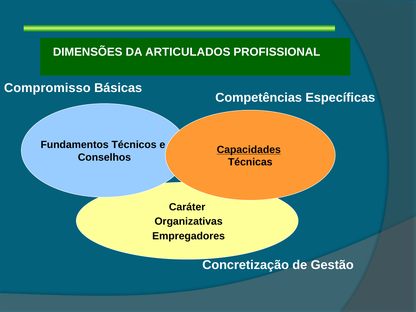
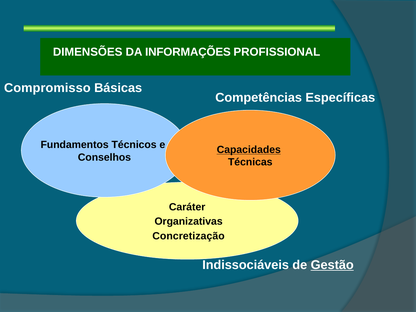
ARTICULADOS: ARTICULADOS -> INFORMAÇÕES (188, 52)
Empregadores: Empregadores -> Concretização (189, 236)
Concretização: Concretização -> Indissociáveis (246, 265)
Gestão underline: none -> present (332, 265)
